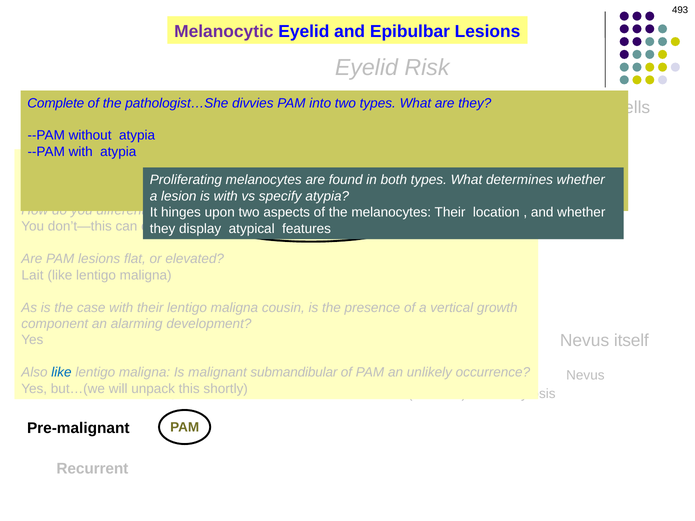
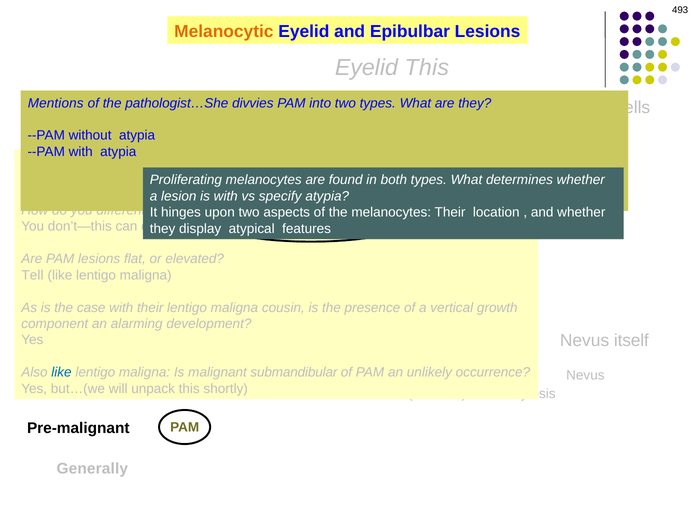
Melanocytic colour: purple -> orange (224, 31)
Eyelid Risk: Risk -> This (427, 68)
Complete: Complete -> Mentions (56, 103)
Lait: Lait -> Tell (32, 275)
Recurrent: Recurrent -> Generally (92, 469)
